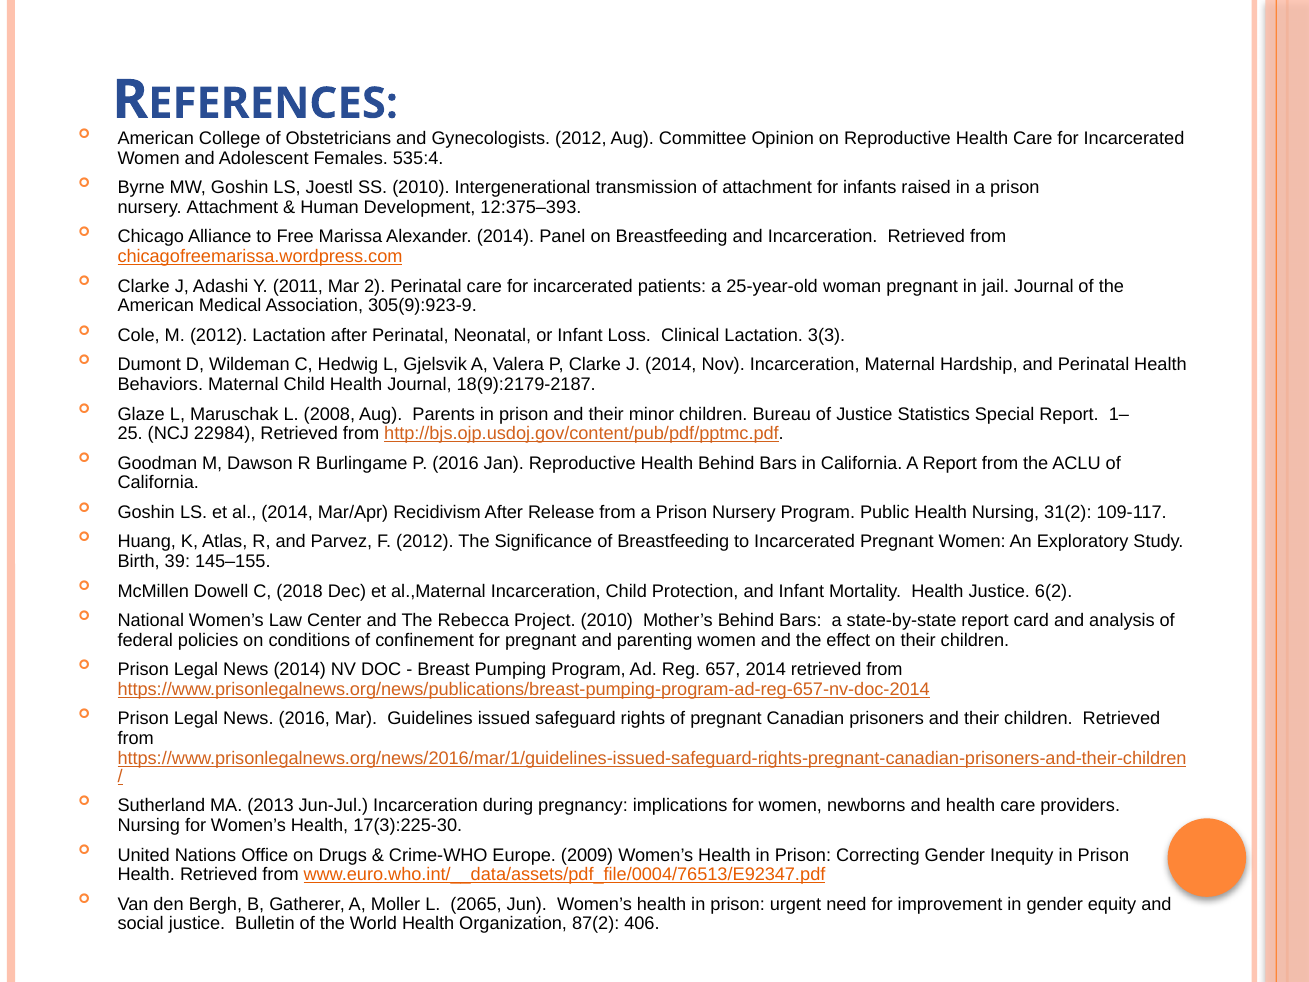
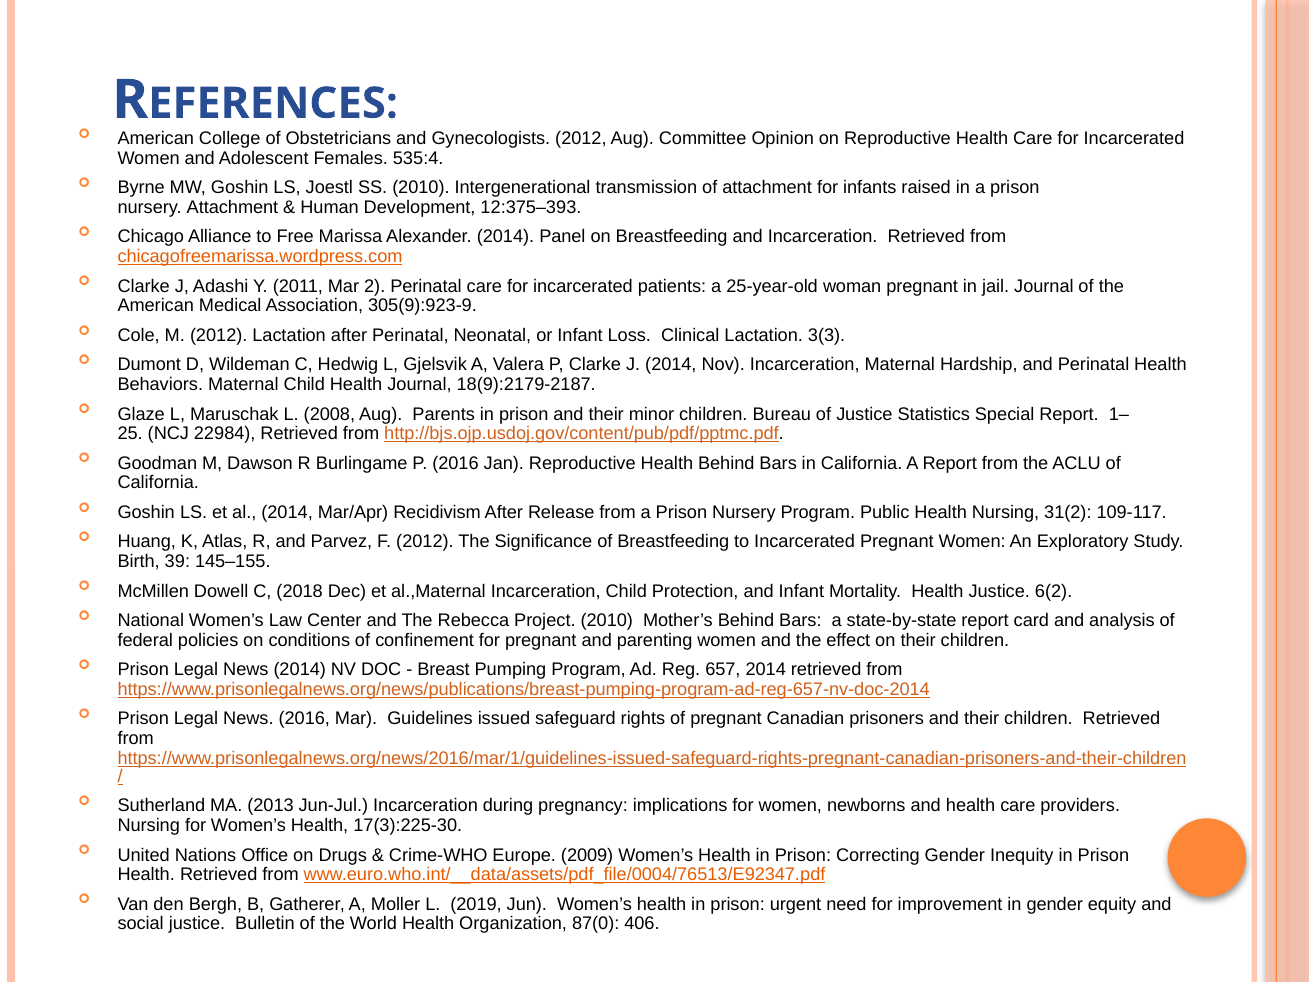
2065: 2065 -> 2019 (476, 904)
87(2: 87(2 -> 87(0 (596, 924)
